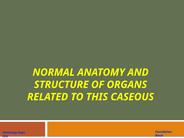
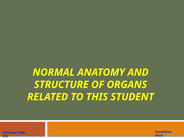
CASEOUS: CASEOUS -> STUDENT (132, 97)
